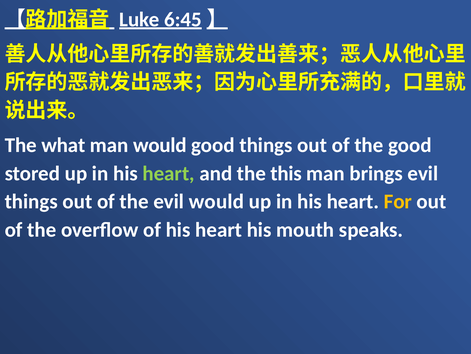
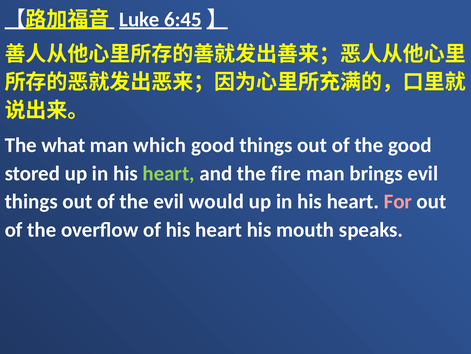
man would: would -> which (160, 145)
this: this -> fire (286, 173)
For colour: yellow -> pink (398, 201)
